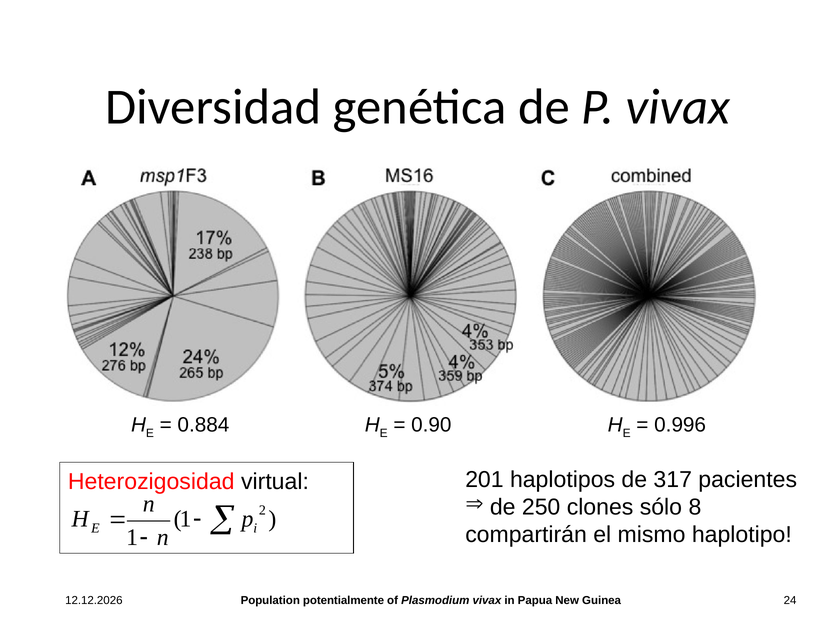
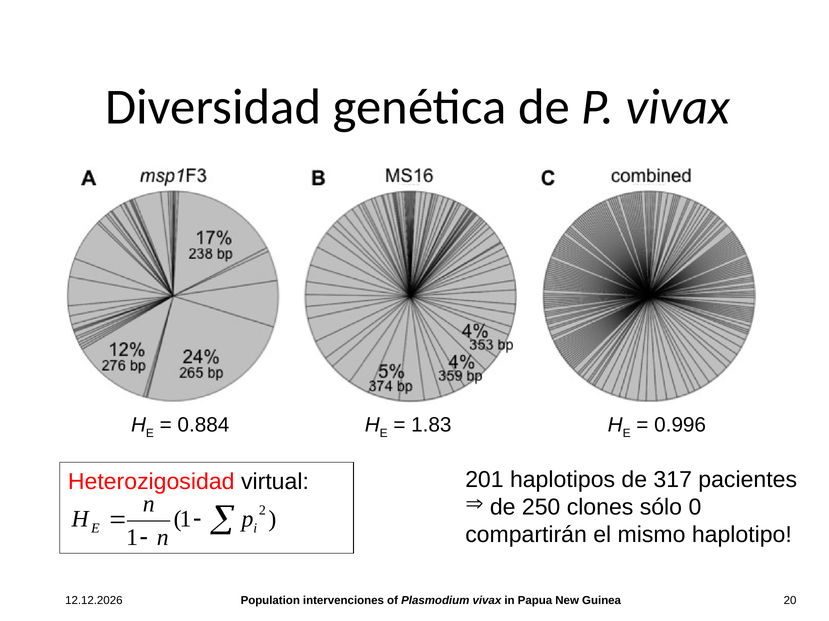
0.90: 0.90 -> 1.83 (431, 426)
8: 8 -> 0 (695, 508)
potentialmente: potentialmente -> intervenciones (343, 601)
24: 24 -> 20 (790, 601)
